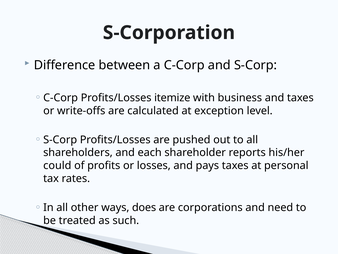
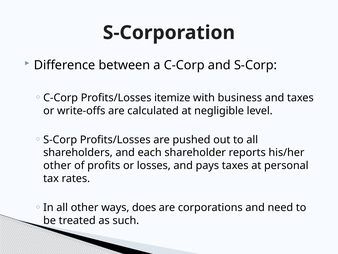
exception: exception -> negligible (219, 110)
could: could -> other (57, 165)
